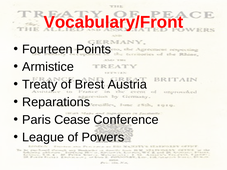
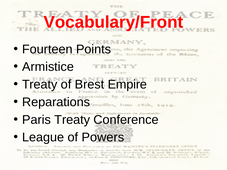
Austria: Austria -> Empire (127, 85)
Paris Cease: Cease -> Treaty (72, 120)
